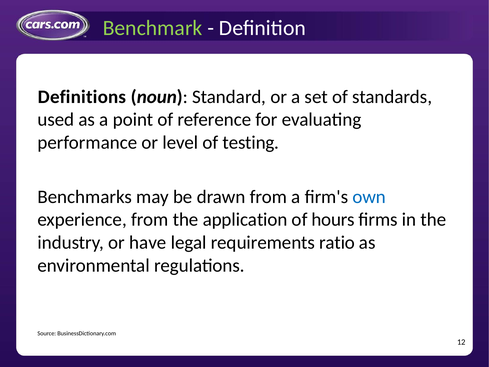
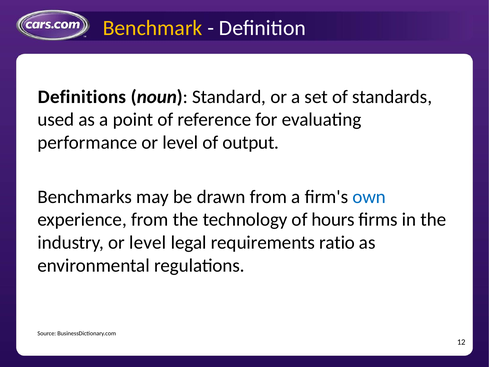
Benchmark colour: light green -> yellow (153, 28)
testing: testing -> output (251, 142)
application: application -> technology (245, 220)
industry or have: have -> level (148, 242)
